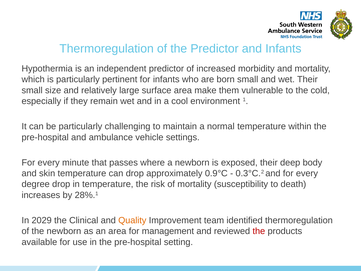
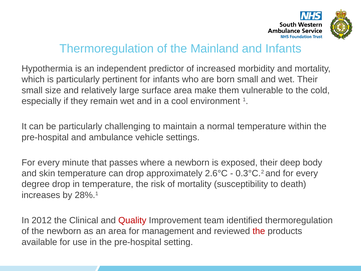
the Predictor: Predictor -> Mainland (215, 49)
0.9°C: 0.9°C -> 2.6°C (216, 173)
2029: 2029 -> 2012 (42, 220)
Quality colour: orange -> red (132, 220)
